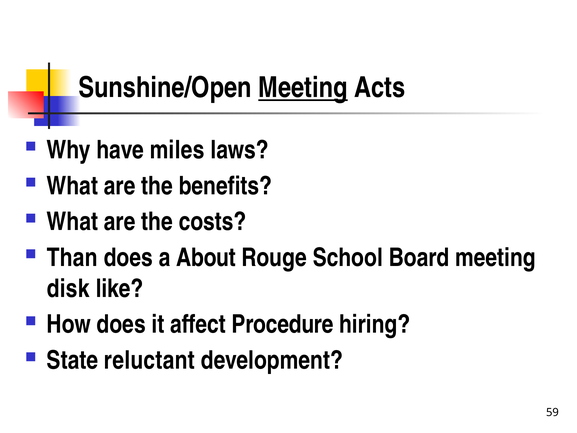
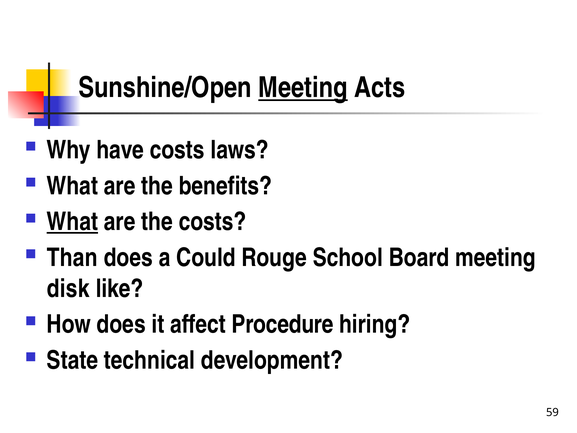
have miles: miles -> costs (177, 150)
What underline: none -> present (72, 222)
About: About -> Could (206, 258)
reluctant: reluctant -> technical (150, 360)
